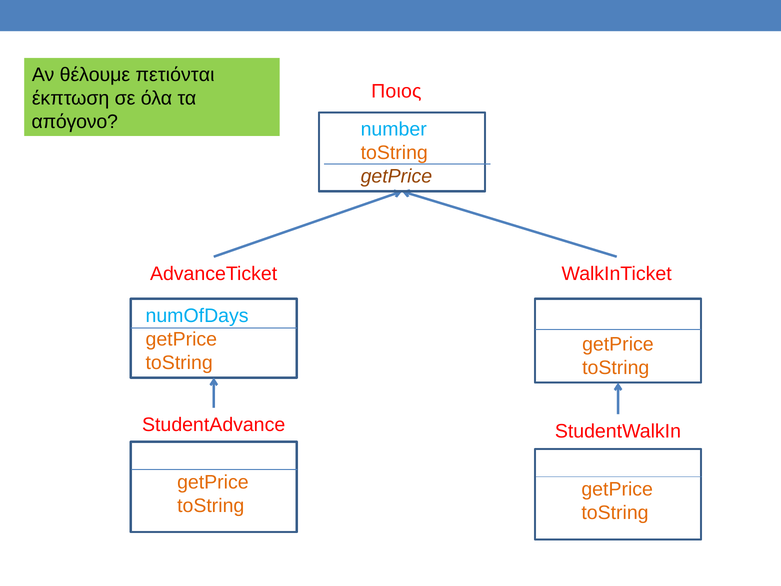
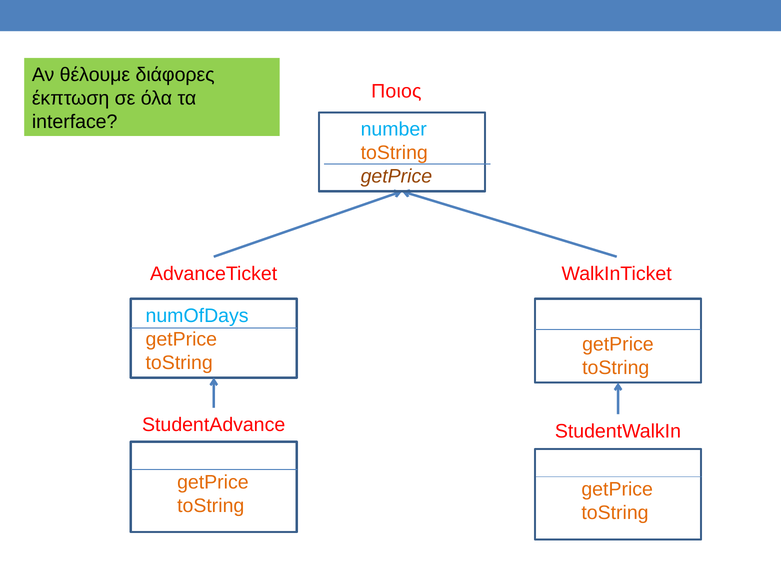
πετιόνται: πετιόνται -> διάφορες (175, 75)
απόγονο: απόγονο -> interface (75, 122)
